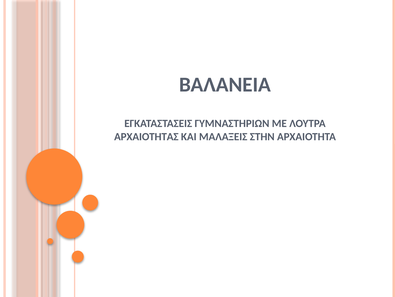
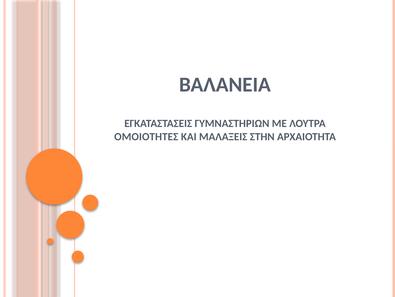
ΑΡΧΑΙΟΤΗΤΑΣ: ΑΡΧΑΙΟΤΗΤΑΣ -> ΟΜΟΙΟΤΗΤΕΣ (146, 136)
